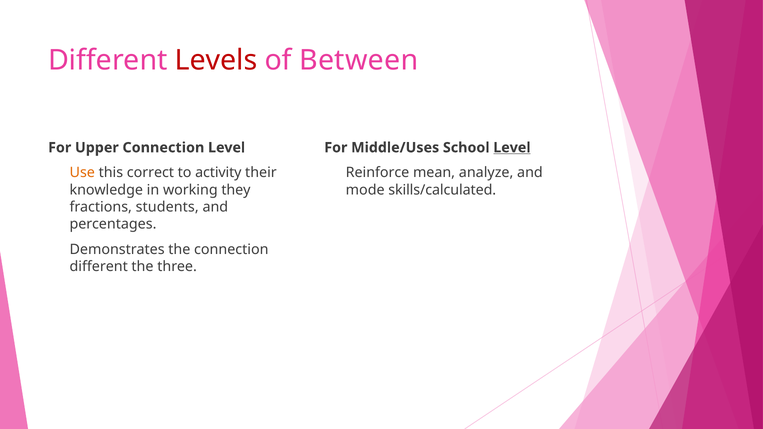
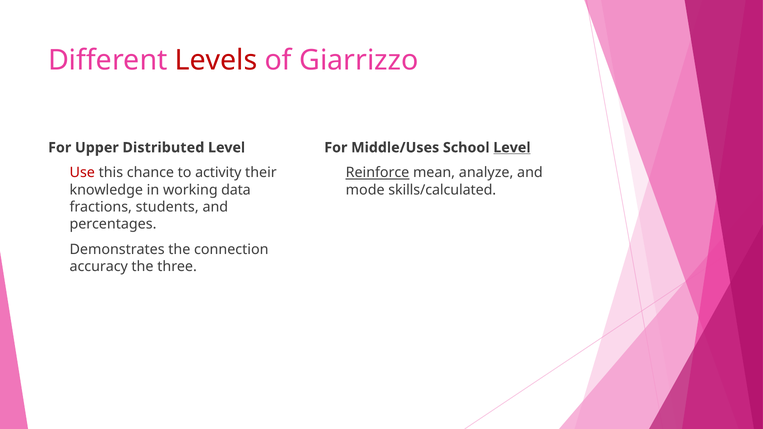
Between: Between -> Giarrizzo (359, 60)
Upper Connection: Connection -> Distributed (163, 148)
Use colour: orange -> red (82, 173)
correct: correct -> chance (150, 173)
Reinforce underline: none -> present (378, 173)
they: they -> data (236, 190)
different: different -> accuracy (99, 267)
